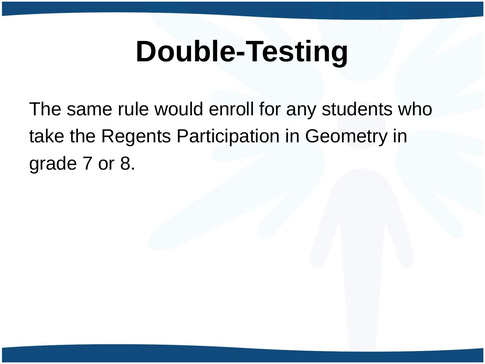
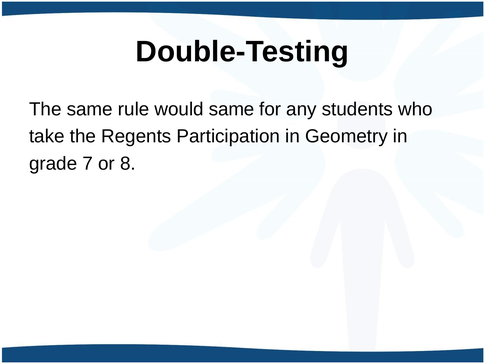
would enroll: enroll -> same (232, 109)
